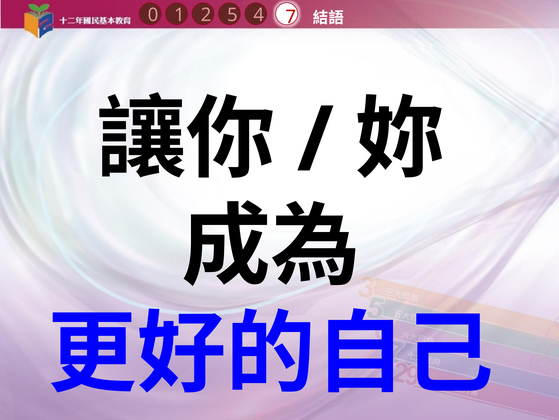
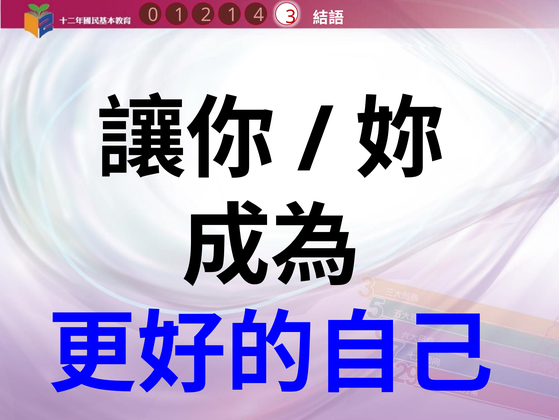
1 5: 5 -> 1 (232, 15)
7: 7 -> 3 (291, 17)
